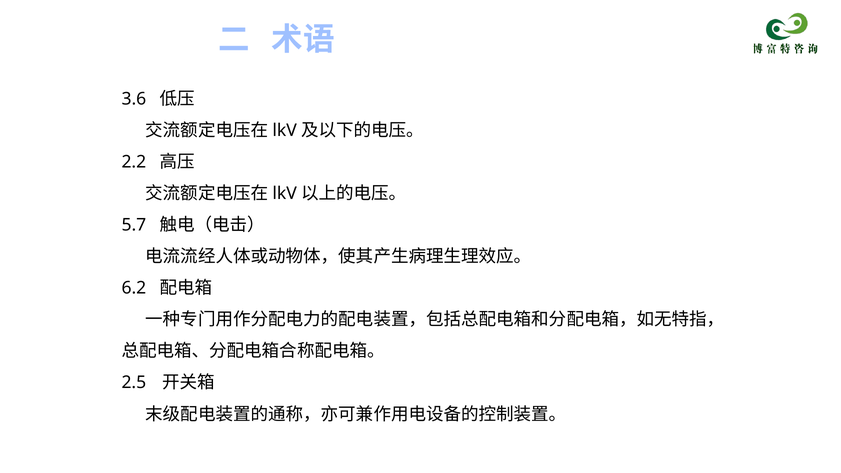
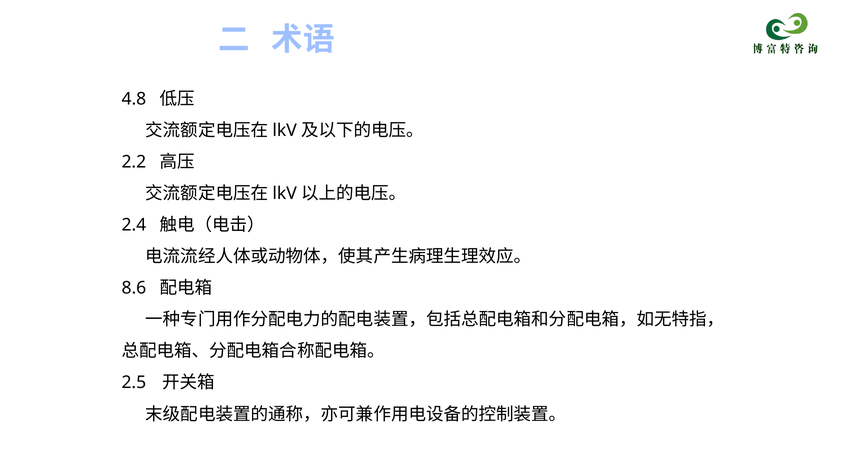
3.6: 3.6 -> 4.8 (134, 99)
5.7: 5.7 -> 2.4 (134, 225)
6.2: 6.2 -> 8.6 (134, 288)
